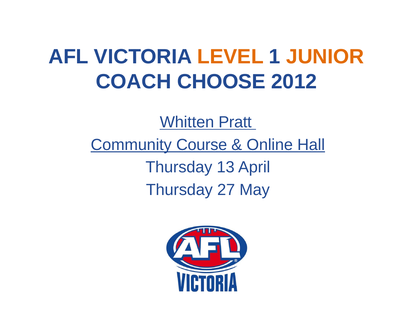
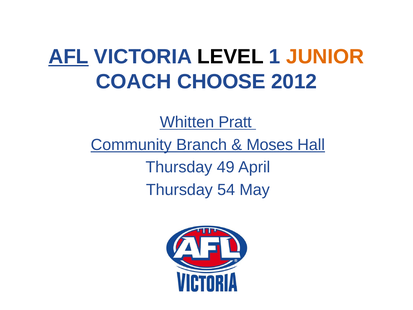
AFL underline: none -> present (69, 57)
LEVEL colour: orange -> black (230, 57)
Course: Course -> Branch (202, 145)
Online: Online -> Moses (270, 145)
13: 13 -> 49 (226, 167)
27: 27 -> 54 (226, 190)
